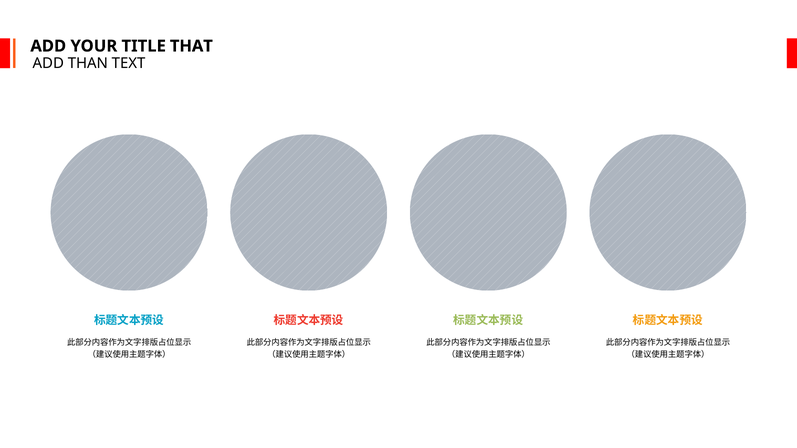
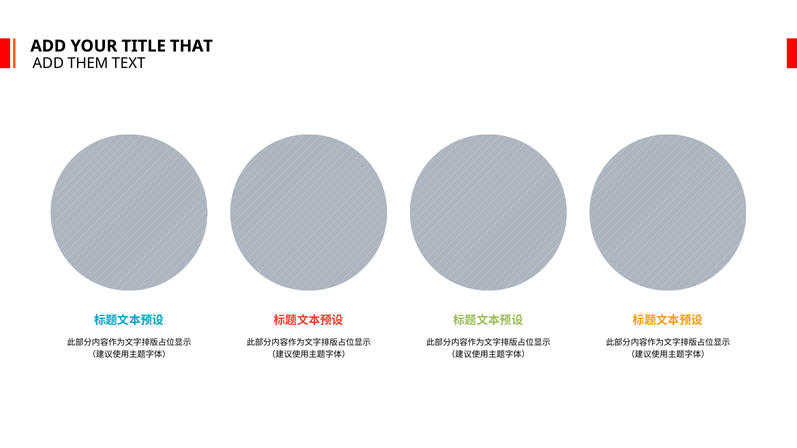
THAN: THAN -> THEM (88, 63)
